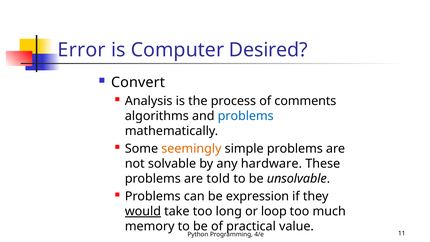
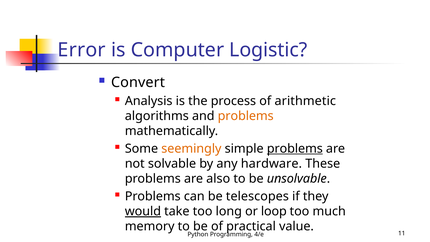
Desired: Desired -> Logistic (268, 50)
comments: comments -> arithmetic (305, 101)
problems colour: blue -> orange (246, 116)
problems underline: none -> present (295, 149)
told: told -> also (218, 179)
expression: expression -> telescopes (257, 196)
